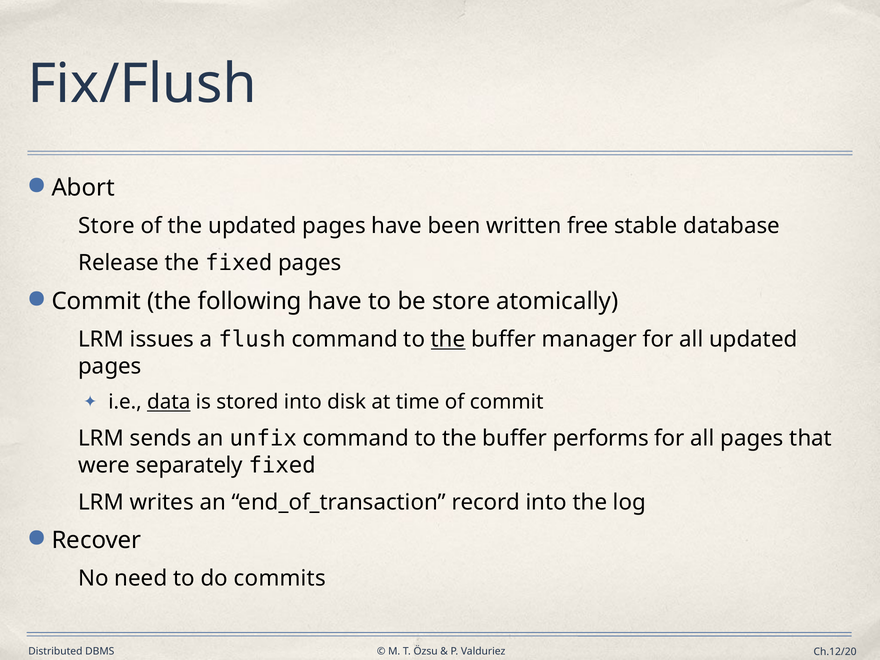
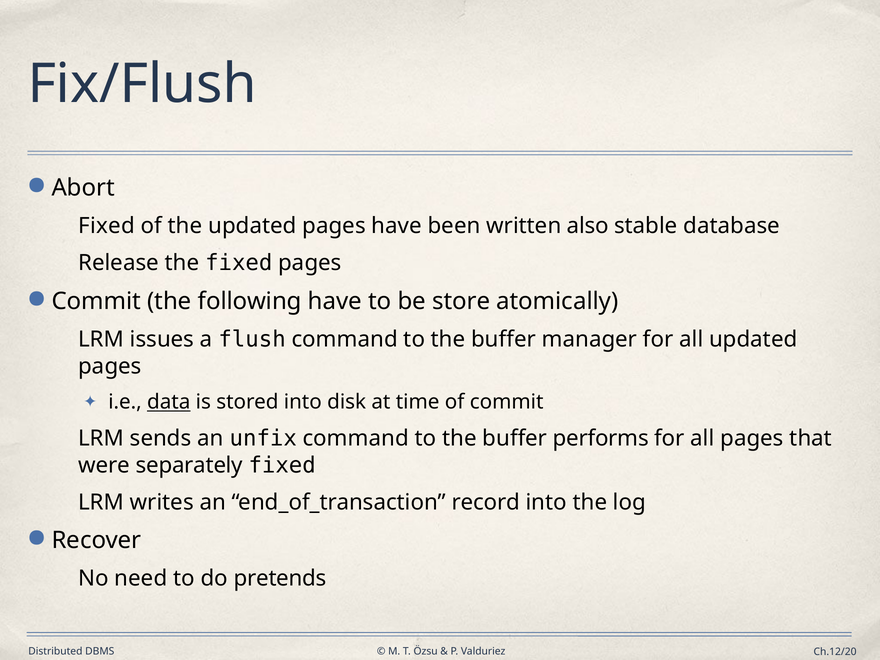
Store: Store -> Fixed (107, 226)
free: free -> also (588, 226)
the underline: present -> none (448, 339)
commits: commits -> pretends (280, 579)
